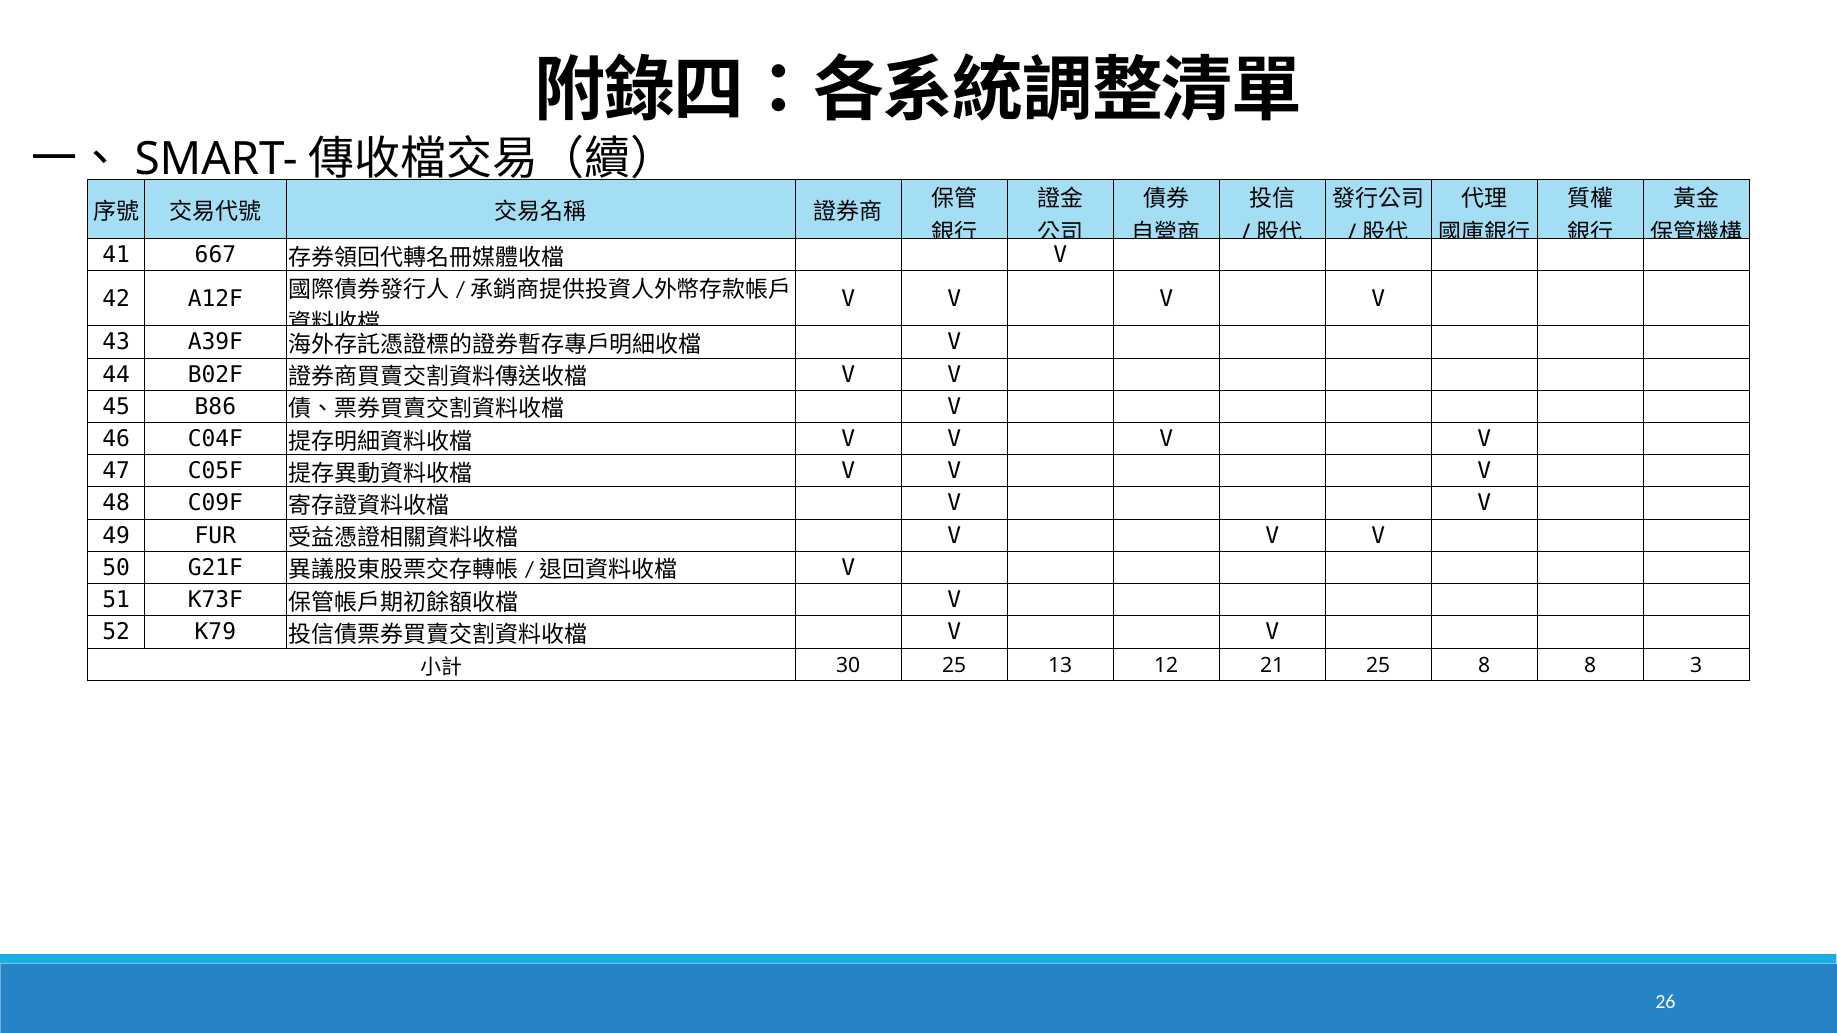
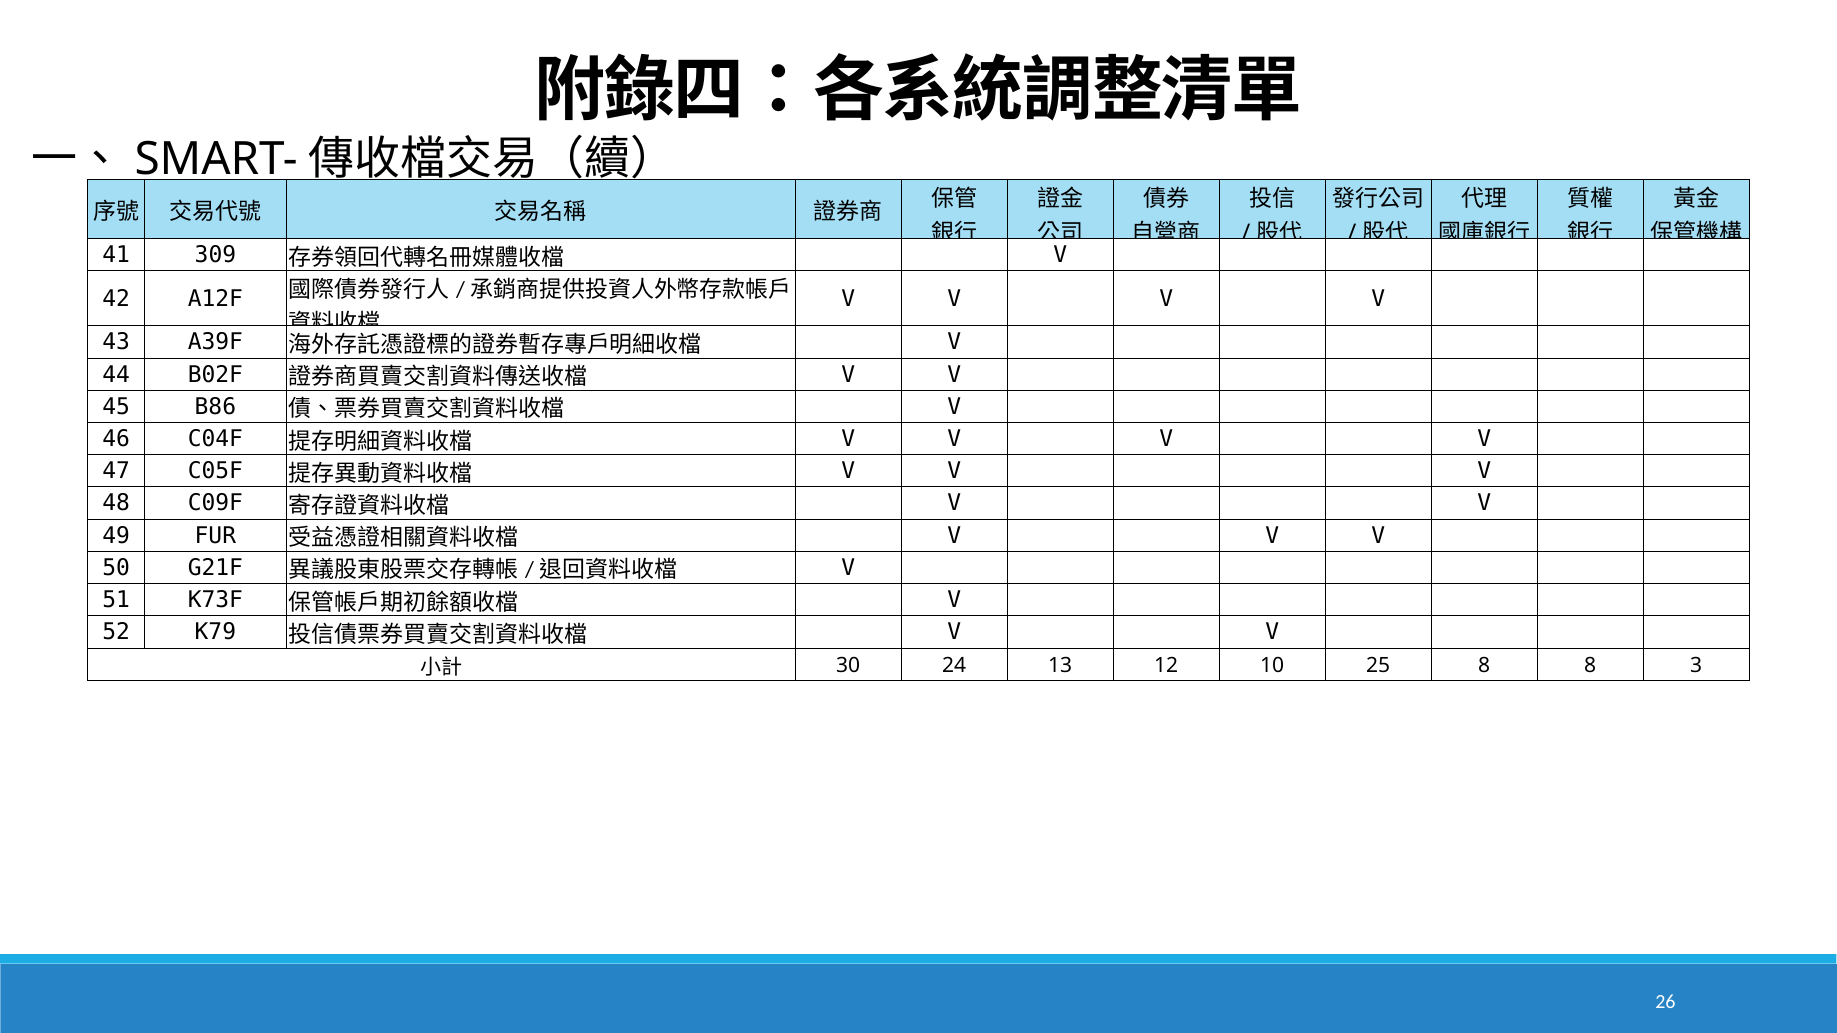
667: 667 -> 309 (215, 255)
30 25: 25 -> 24 (954, 666)
21: 21 -> 10 (1272, 666)
